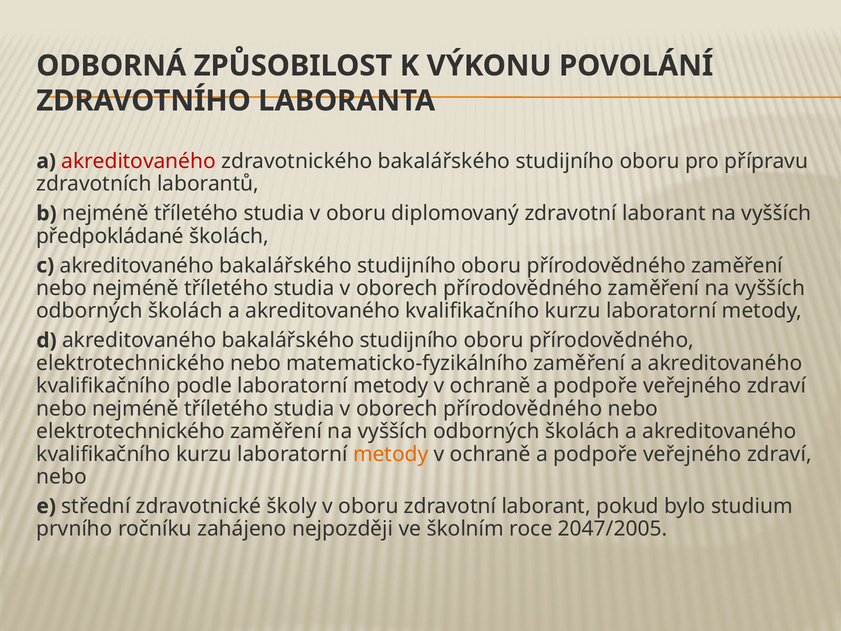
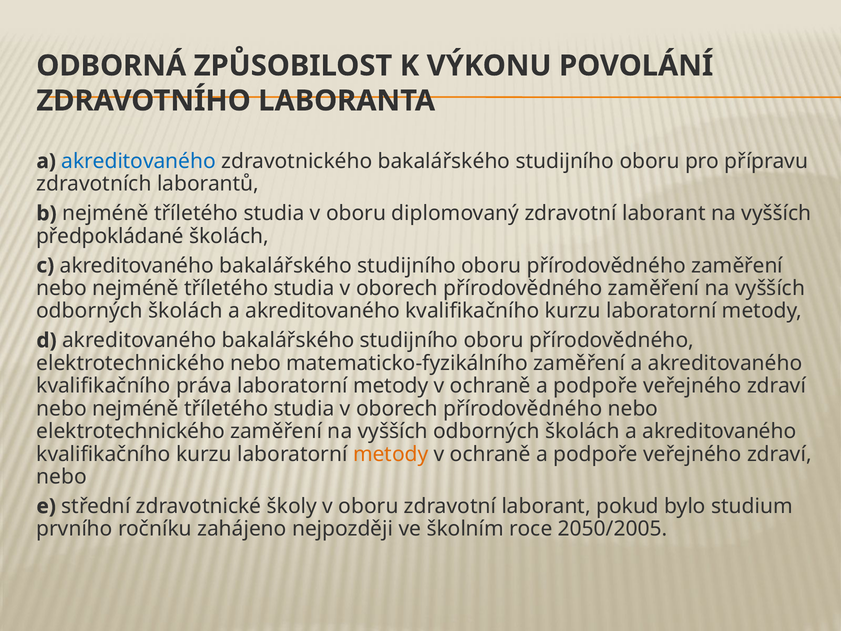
akreditovaného colour: red -> blue (139, 161)
podle: podle -> práva (204, 386)
2047/2005: 2047/2005 -> 2050/2005 (613, 529)
